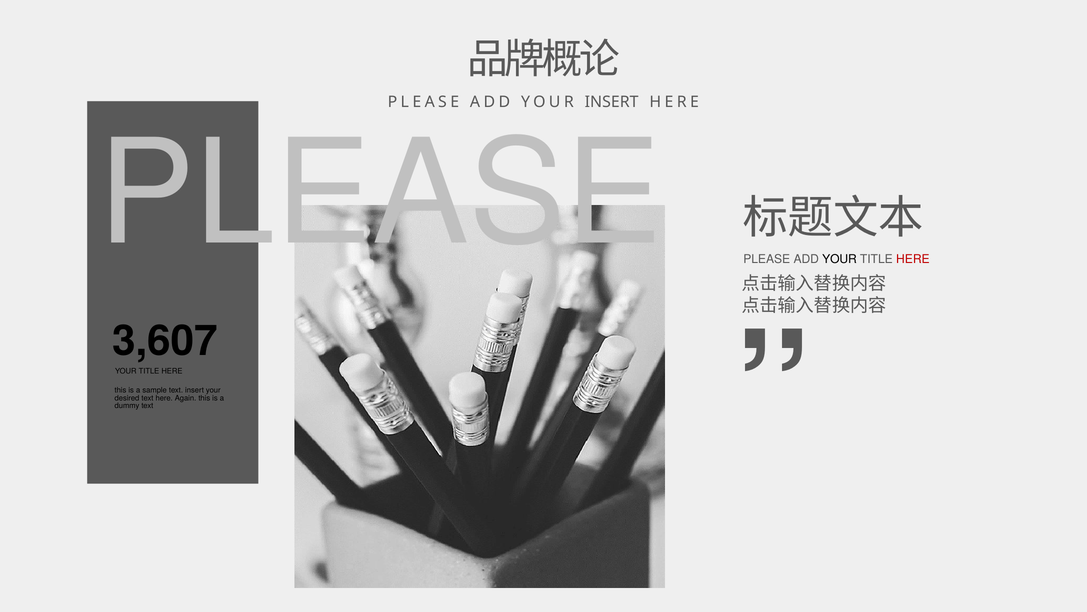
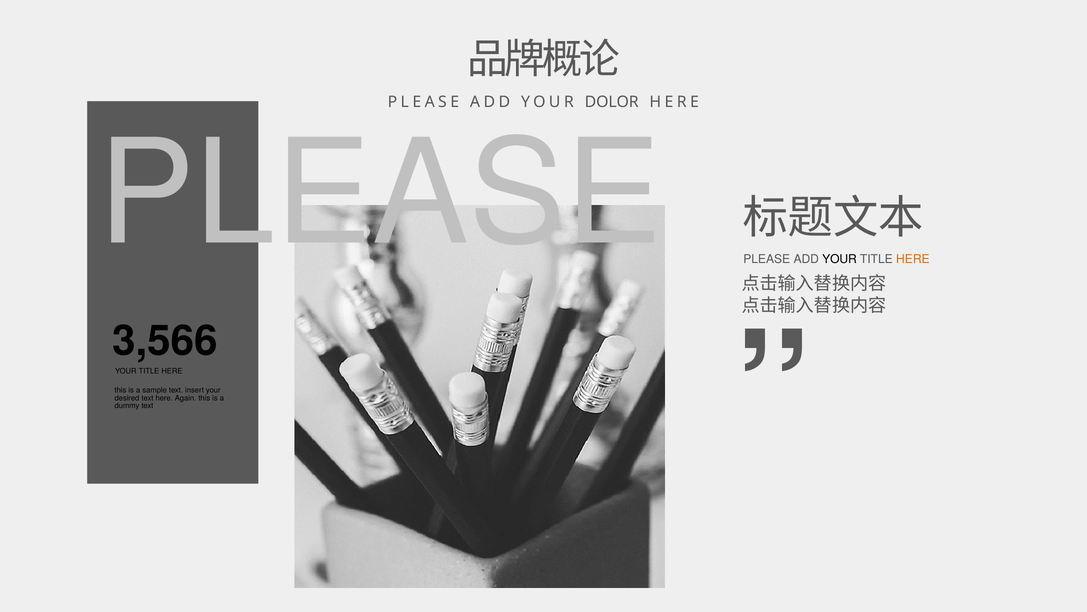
YOUR INSERT: INSERT -> DOLOR (612, 102)
HERE colour: red -> orange (913, 259)
3,607: 3,607 -> 3,566 (165, 341)
